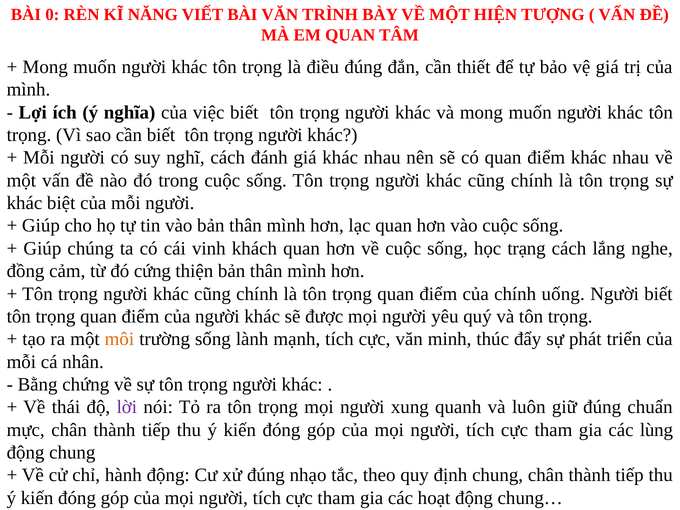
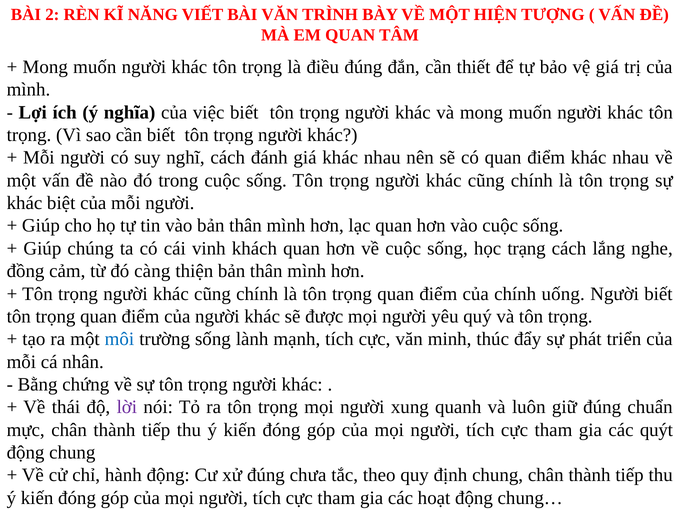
0: 0 -> 2 (52, 15)
cứng: cứng -> càng (152, 271)
môi colour: orange -> blue (119, 339)
lùng: lùng -> quýt (656, 430)
nhạo: nhạo -> chưa (308, 475)
